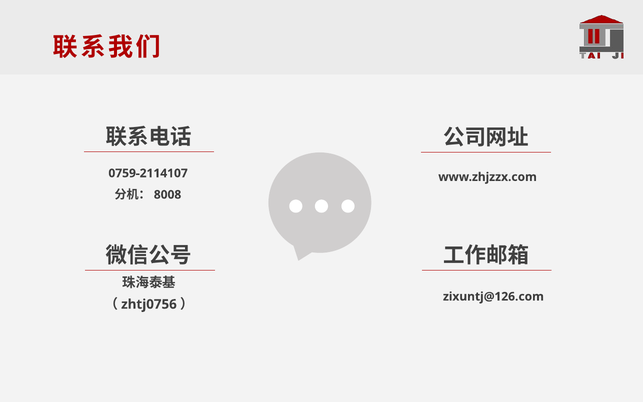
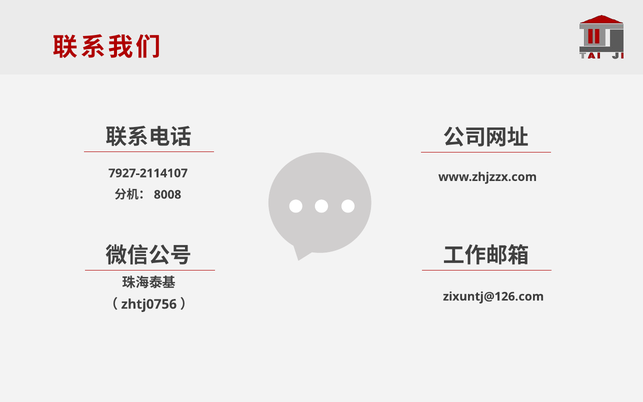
0759-2114107: 0759-2114107 -> 7927-2114107 (148, 173)
